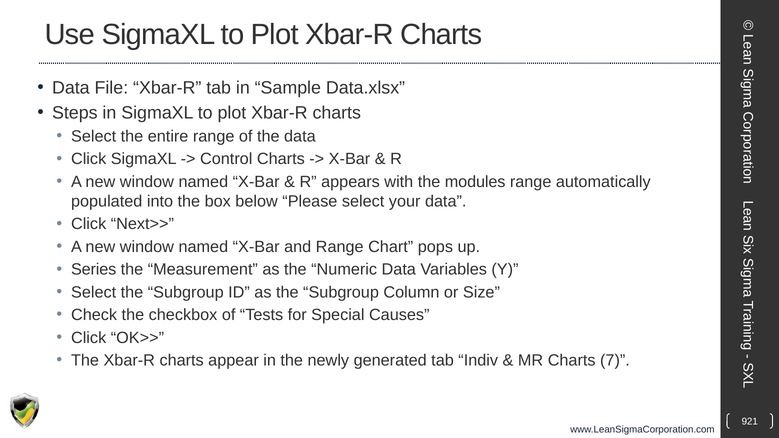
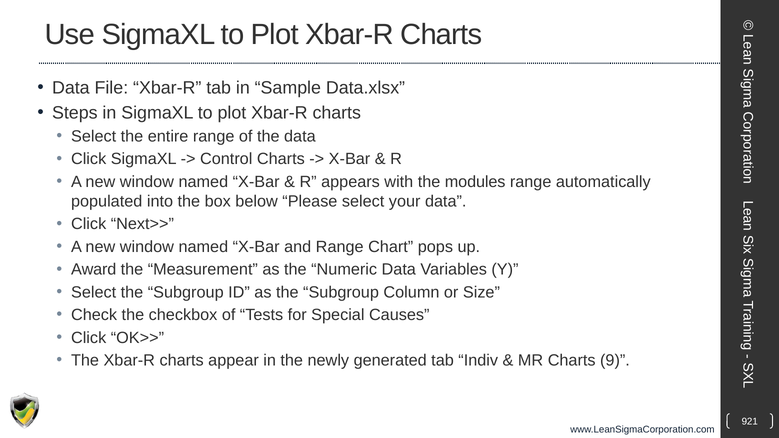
Series: Series -> Award (94, 270)
7: 7 -> 9 (615, 361)
